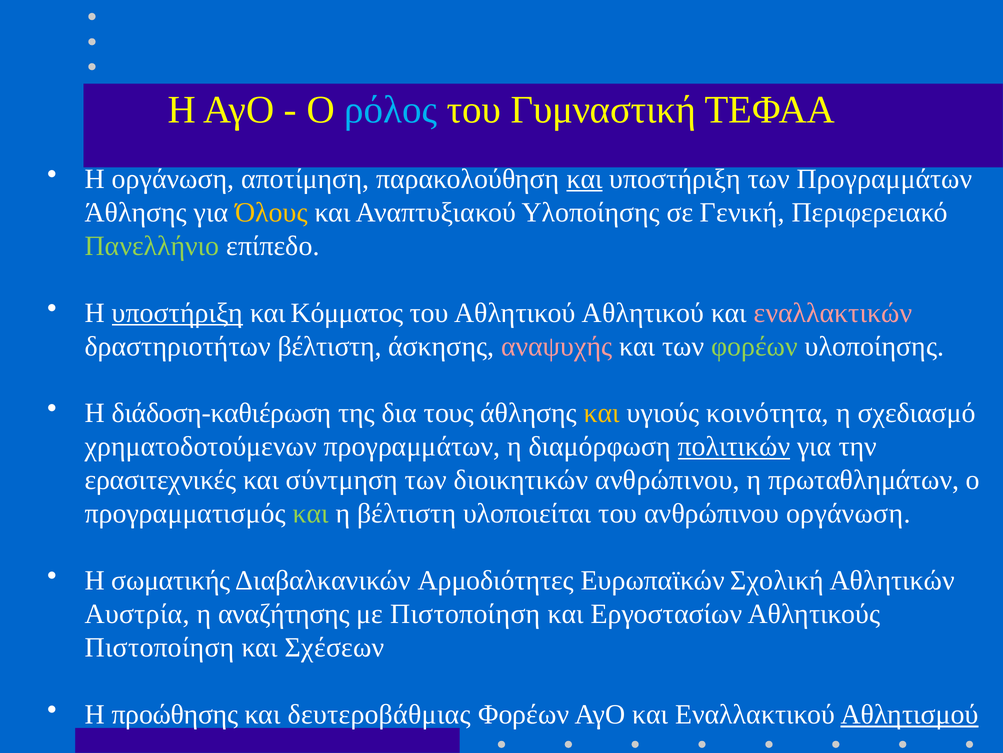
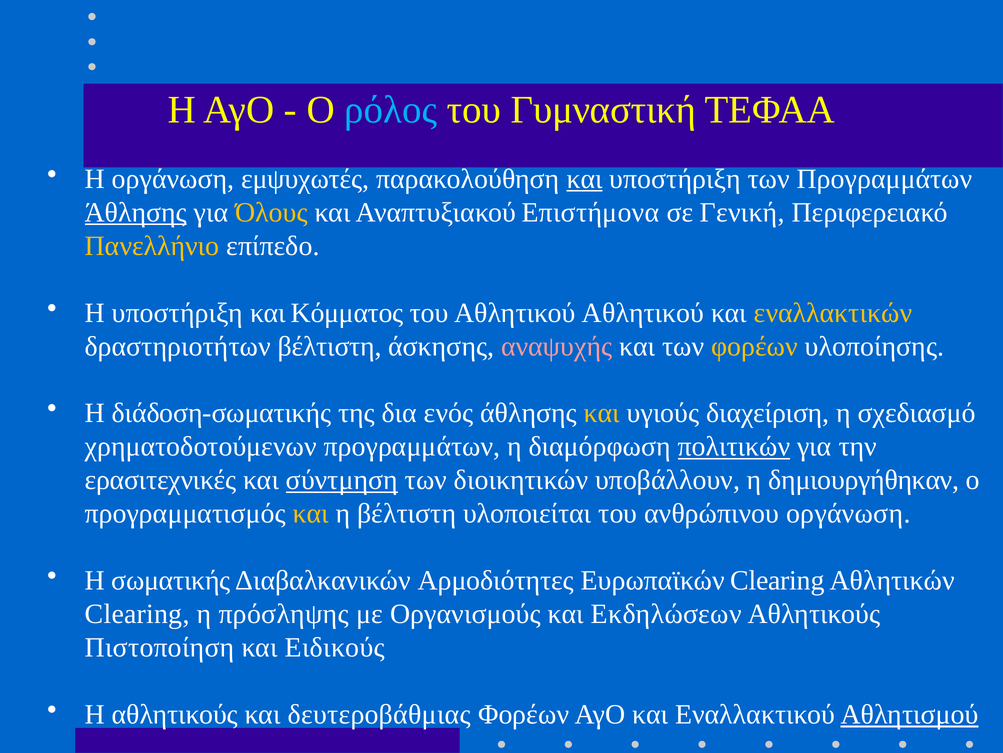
αποτίμηση: αποτίμηση -> εμψυχωτές (305, 179)
Άθλησης underline: none -> present (136, 212)
Αναπτυξιακού Υλοποίησης: Υλοποίησης -> Επιστήμονα (590, 212)
Πανελλήνιο colour: light green -> yellow (152, 246)
υποστήριξη underline: present -> none (177, 313)
εναλλακτικών colour: pink -> yellow (833, 313)
φορέων colour: light green -> yellow (755, 346)
διάδοση-καθιέρωση: διάδοση-καθιέρωση -> διάδοση-σωματικής (222, 413)
τους: τους -> ενός (449, 413)
κοινότητα: κοινότητα -> διαχείριση (768, 413)
σύντμηση underline: none -> present (342, 480)
διοικητικών ανθρώπινου: ανθρώπινου -> υποβάλλουν (668, 480)
πρωταθλημάτων: πρωταθλημάτων -> δημιουργήθηκαν (864, 480)
και colour: light green -> yellow (311, 513)
Ευρωπαϊκών Σχολική: Σχολική -> Clearing (777, 580)
Αυστρία: Αυστρία -> Clearing (137, 614)
αναζήτησης: αναζήτησης -> πρόσληψης (284, 614)
με Πιστοποίηση: Πιστοποίηση -> Οργανισμούς (465, 614)
Εργοστασίων: Εργοστασίων -> Εκδηλώσεων (666, 614)
Σχέσεων: Σχέσεων -> Ειδικούς (335, 647)
Η προώθησης: προώθησης -> αθλητικούς (175, 714)
